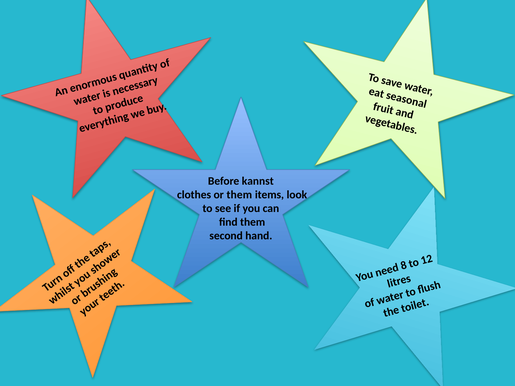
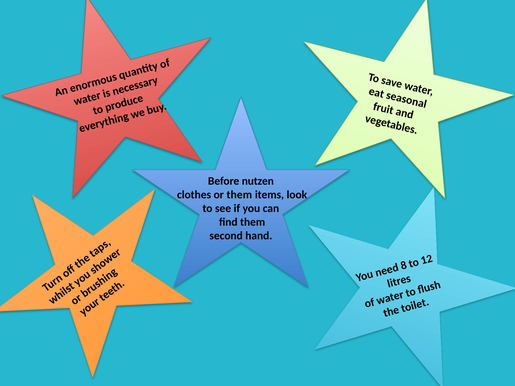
kannst: kannst -> nutzen (258, 181)
